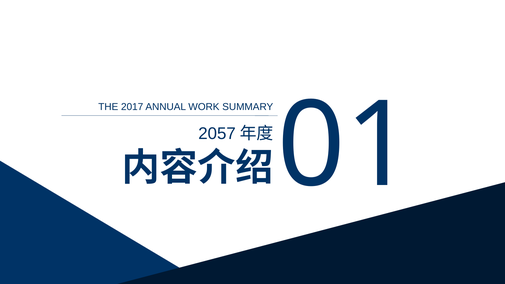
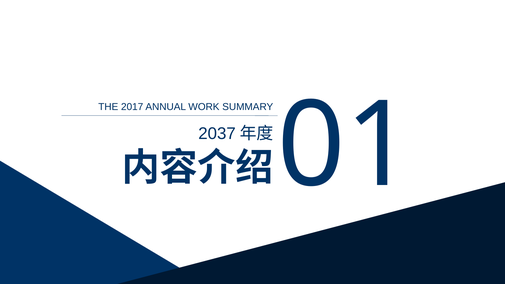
2057: 2057 -> 2037 (217, 134)
